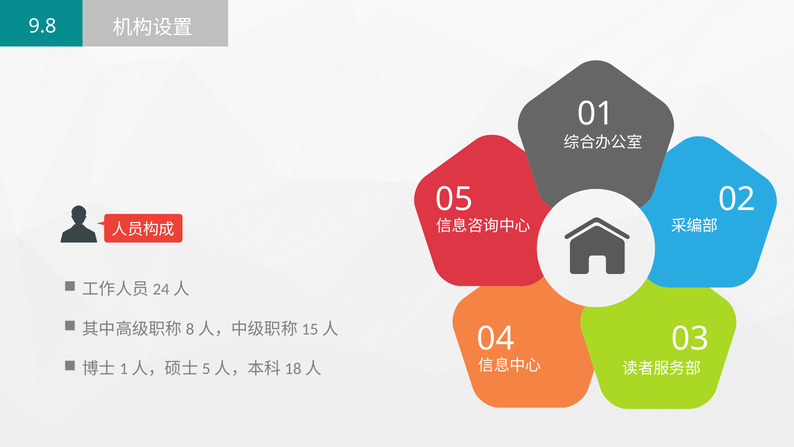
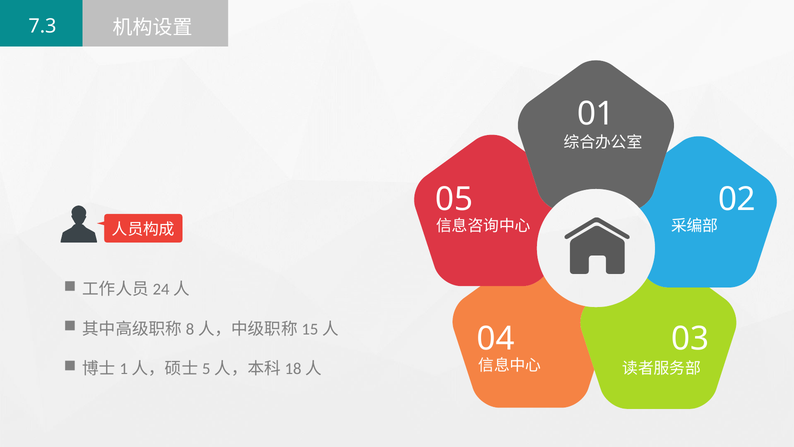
9.8: 9.8 -> 7.3 (42, 26)
